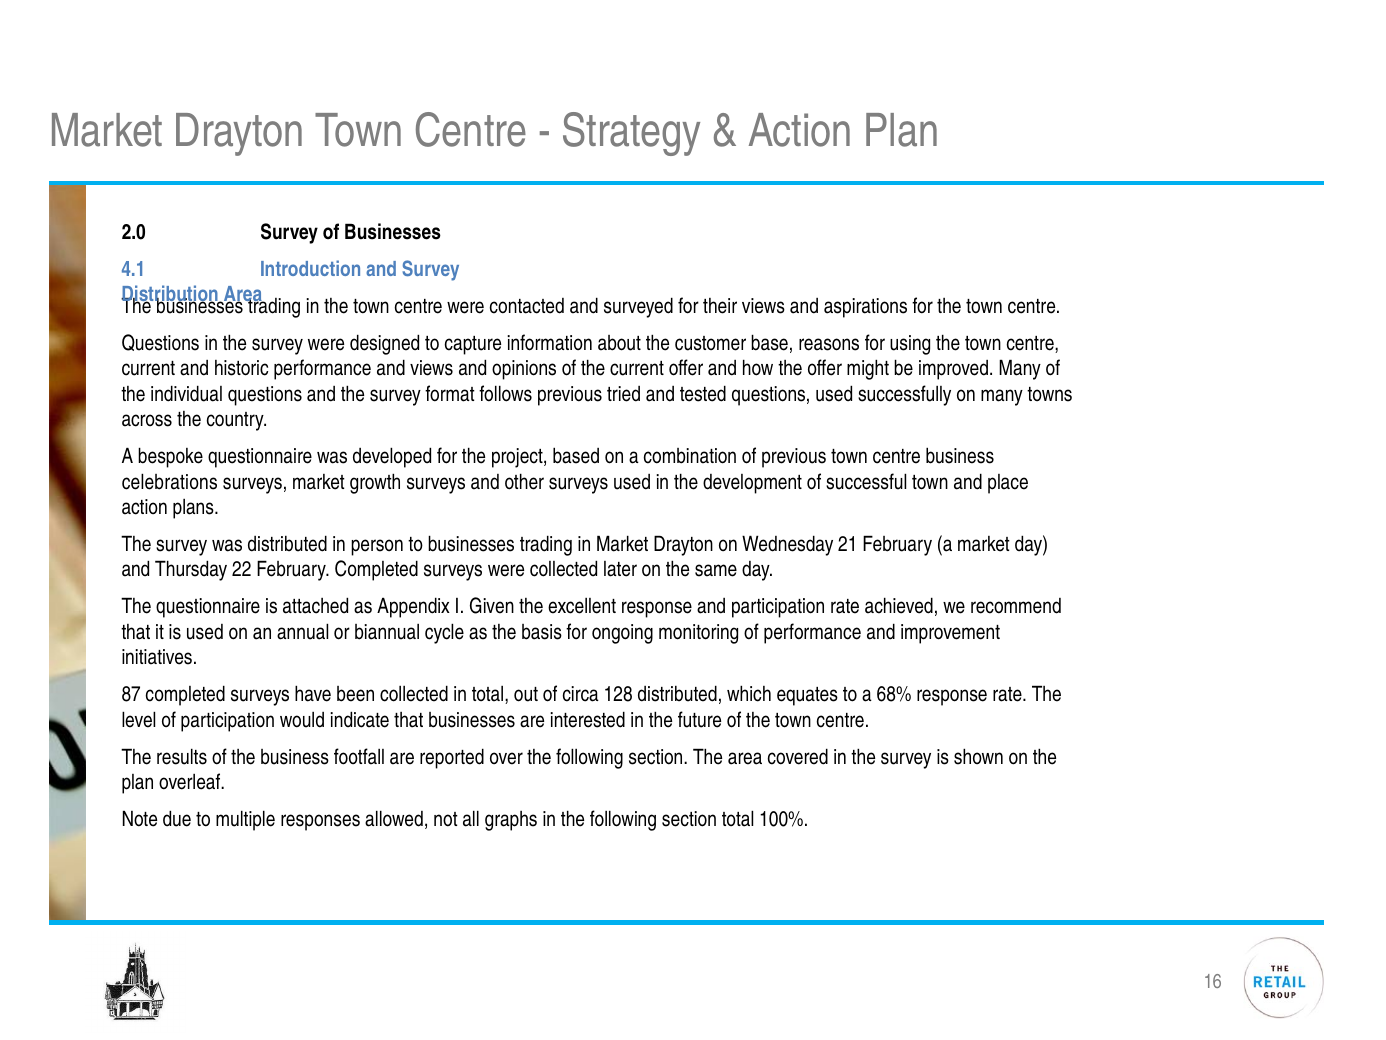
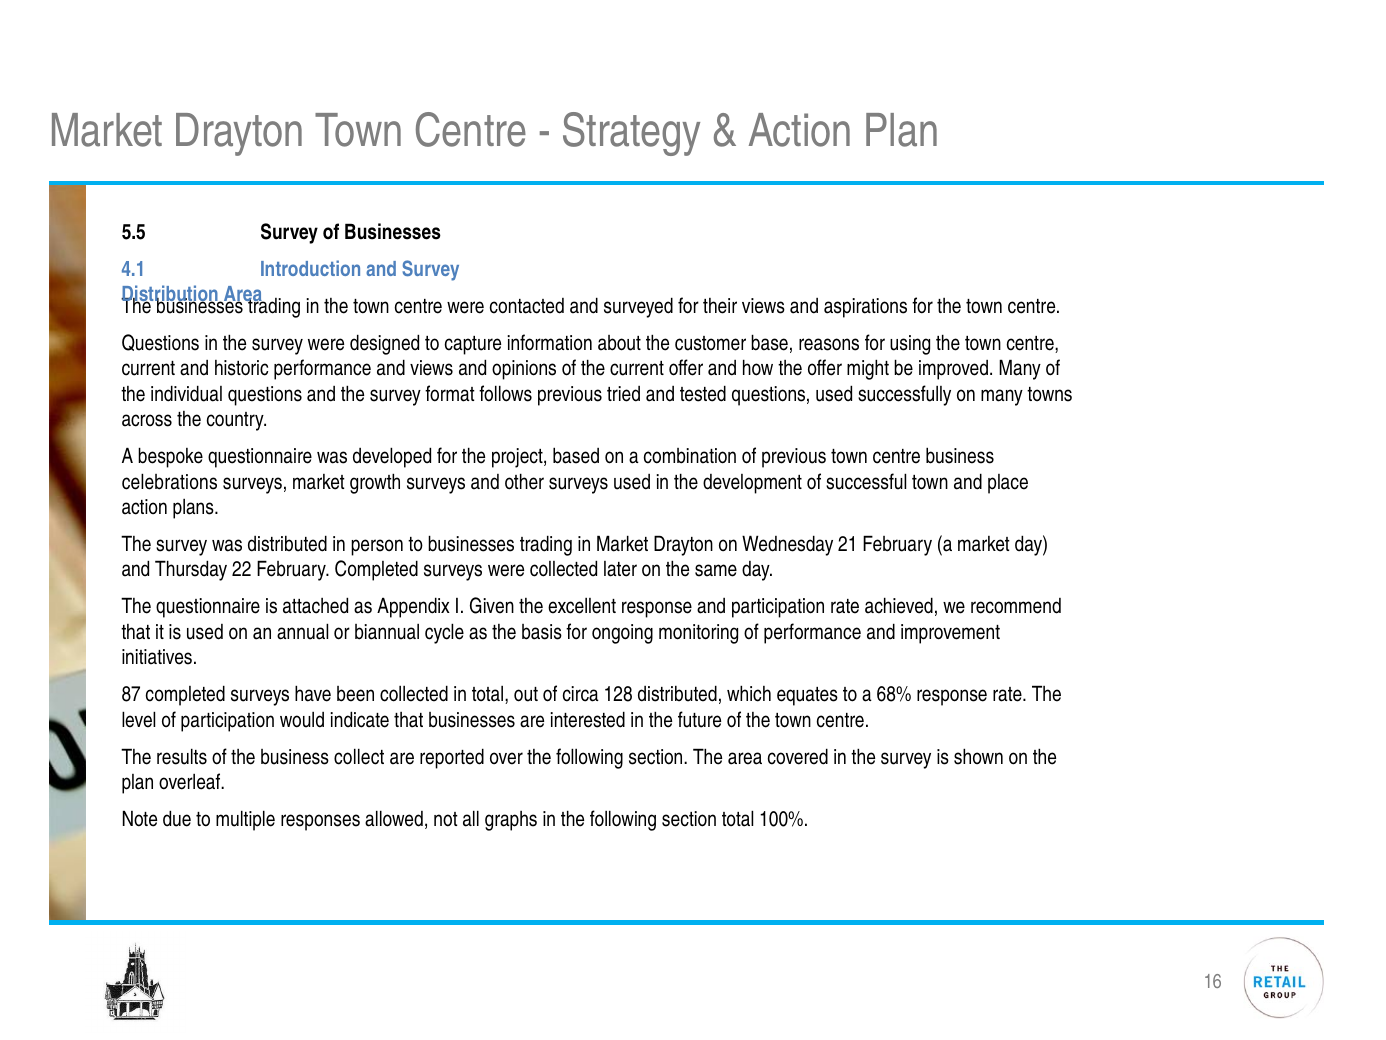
2.0: 2.0 -> 5.5 (134, 232)
footfall: footfall -> collect (359, 757)
